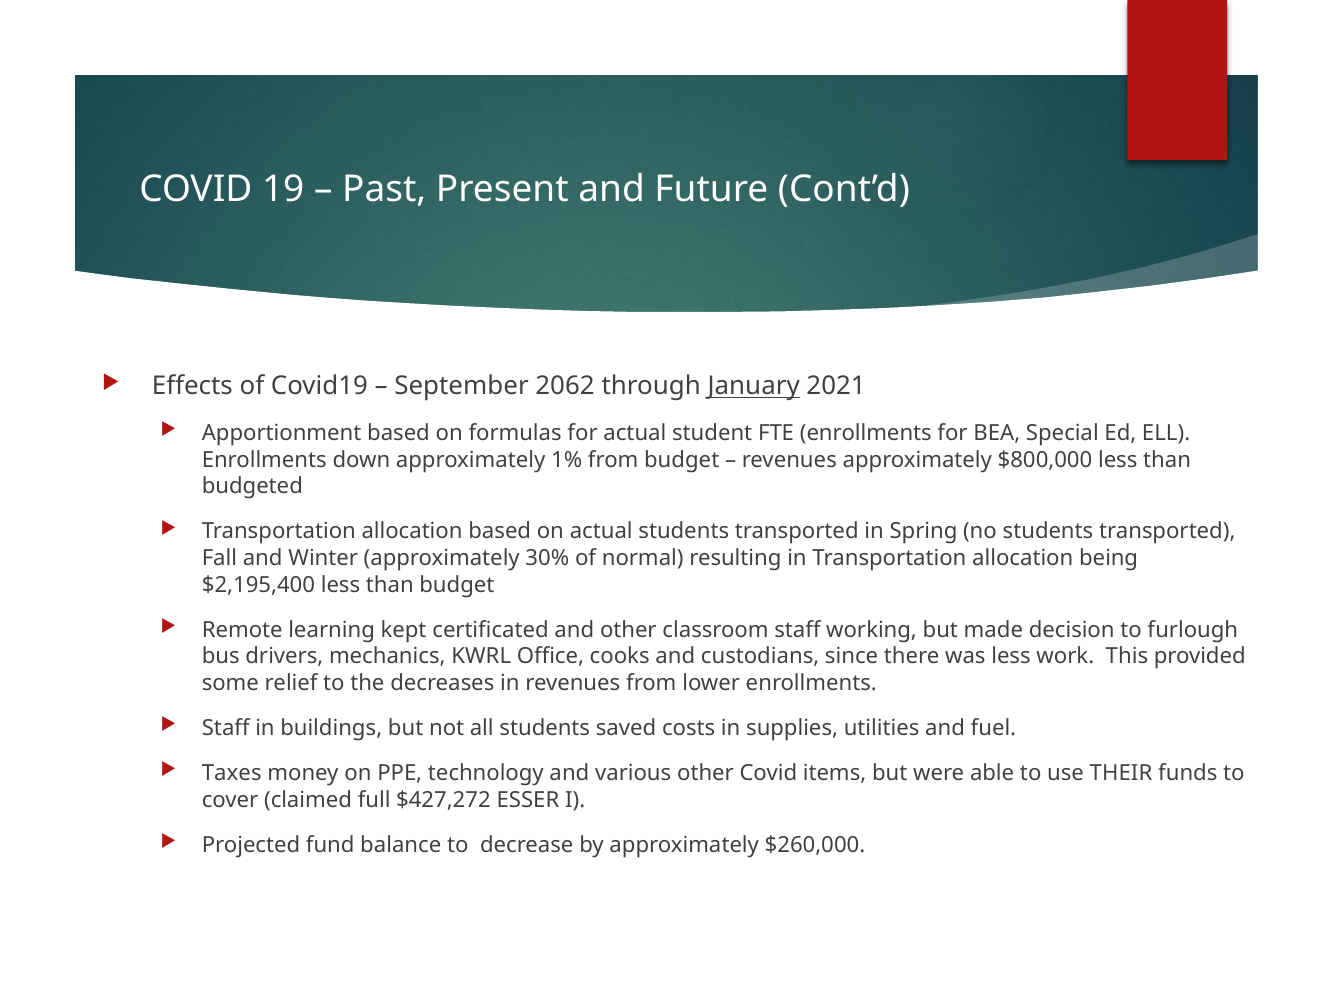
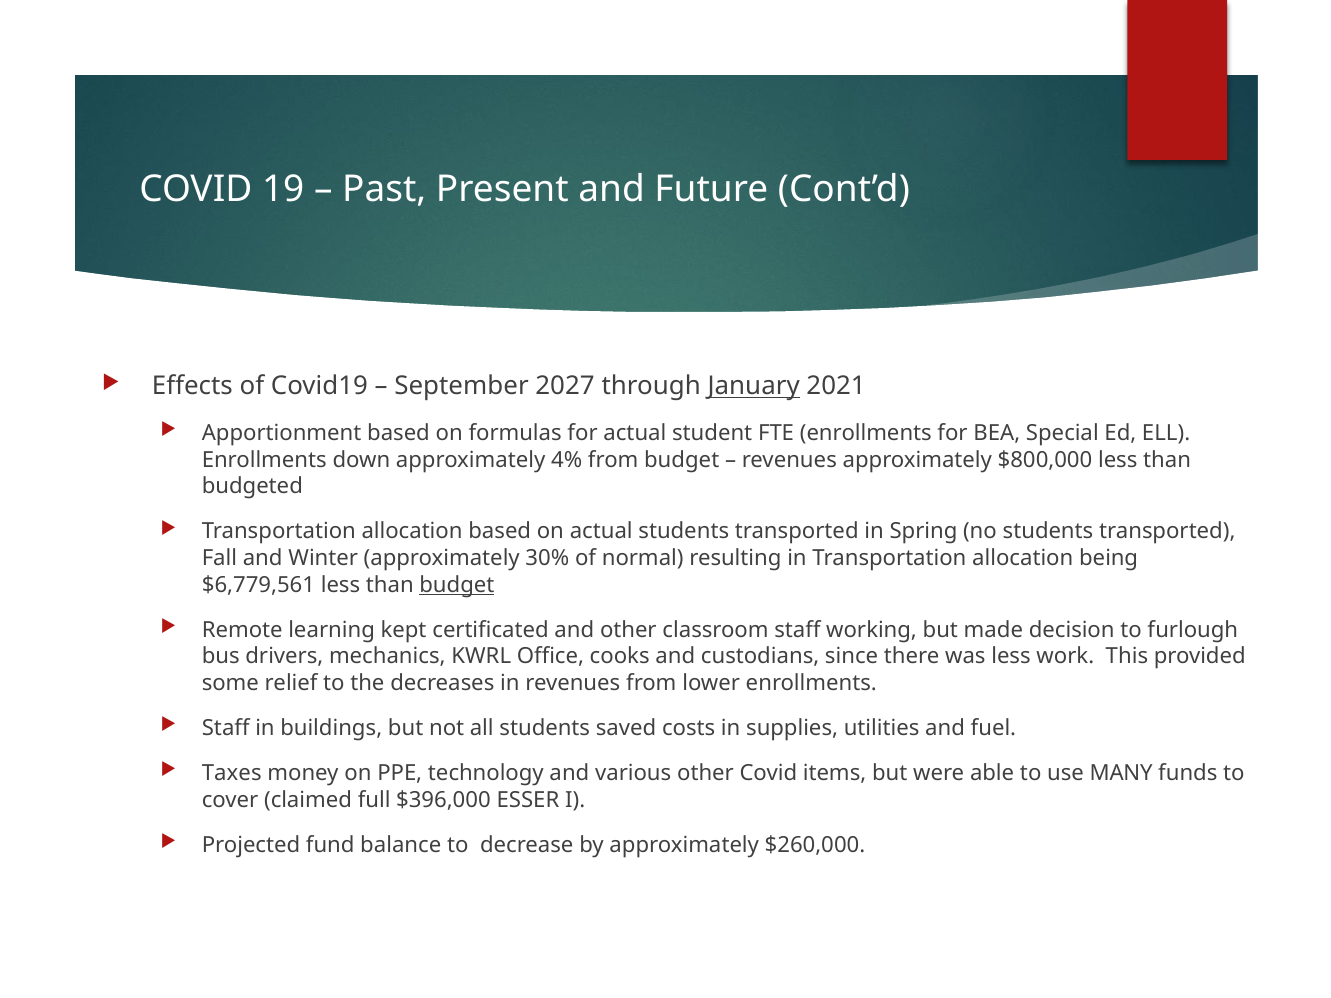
2062: 2062 -> 2027 (565, 386)
1%: 1% -> 4% (567, 460)
$2,195,400: $2,195,400 -> $6,779,561 (258, 585)
budget underline: none -> present (457, 585)
THEIR: THEIR -> MANY (1121, 774)
$427,272: $427,272 -> $396,000 (443, 800)
